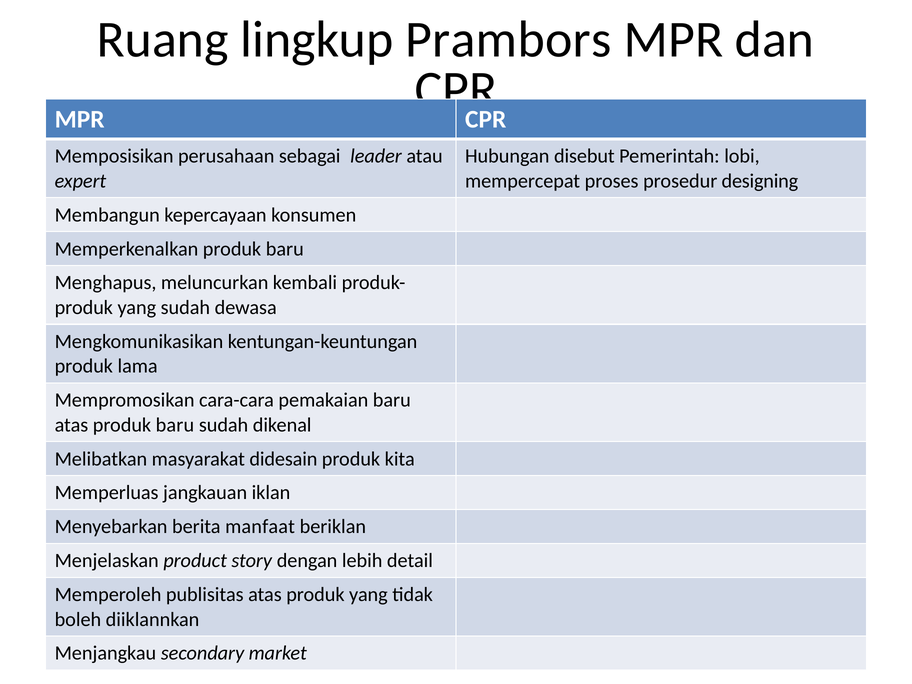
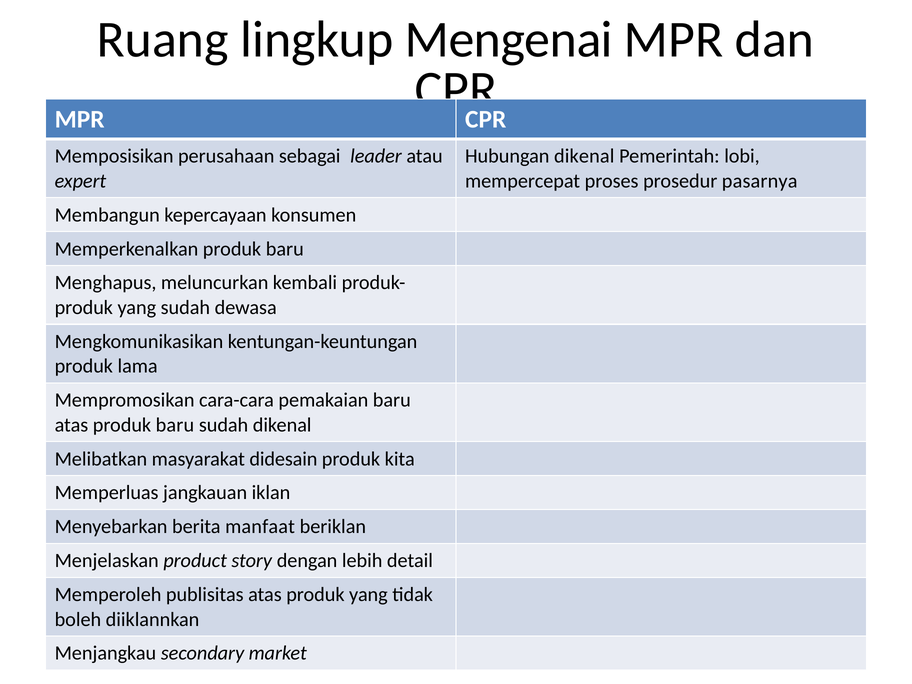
Prambors: Prambors -> Mengenai (509, 40)
Hubungan disebut: disebut -> dikenal (584, 156)
designing: designing -> pasarnya (760, 181)
